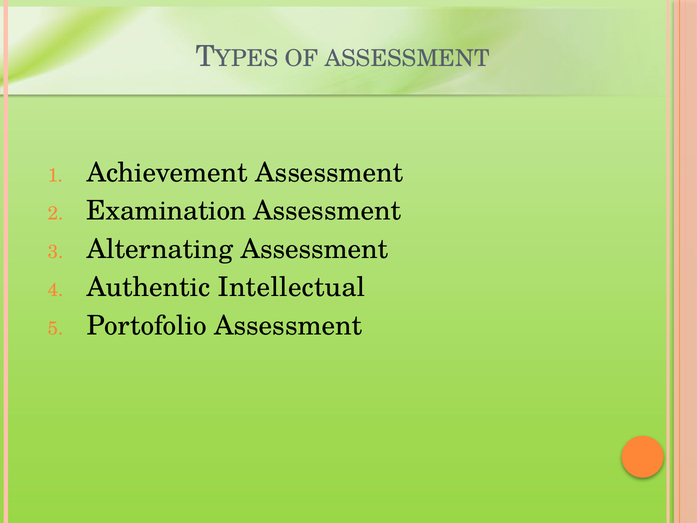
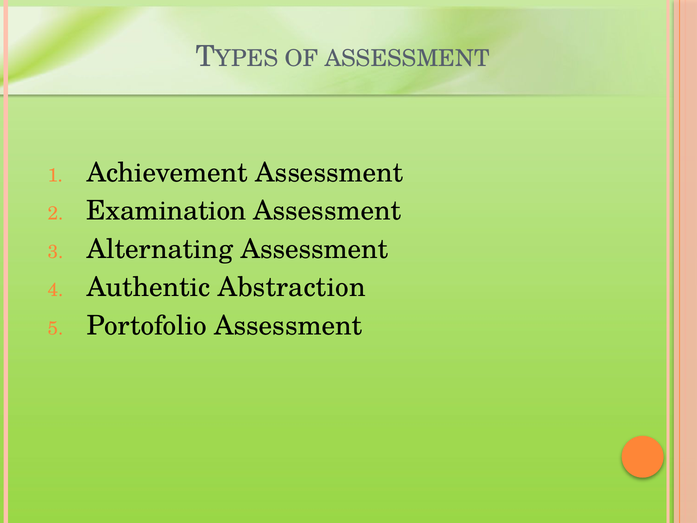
Intellectual: Intellectual -> Abstraction (292, 287)
